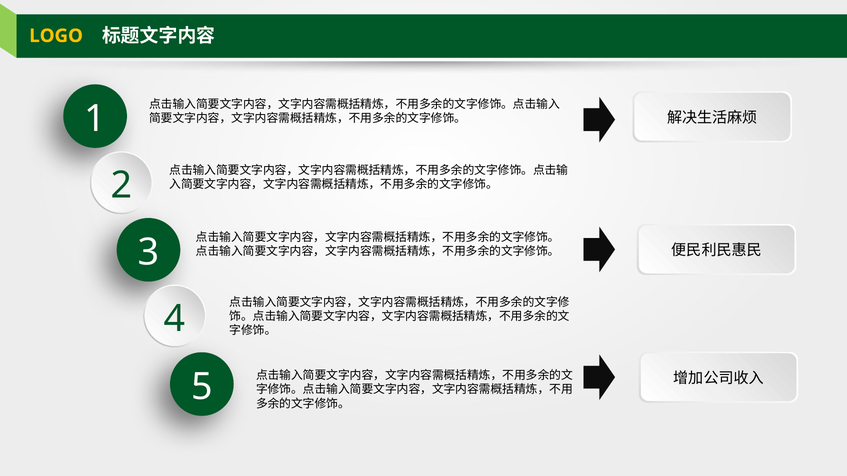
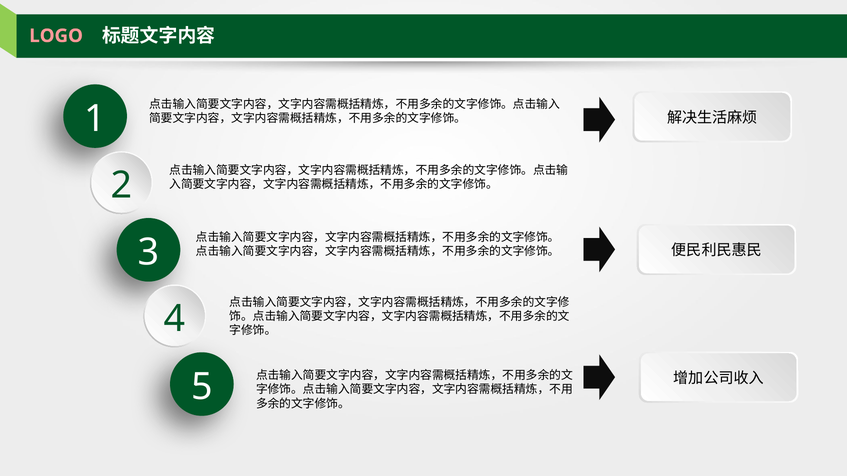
LOGO colour: yellow -> pink (56, 36)
